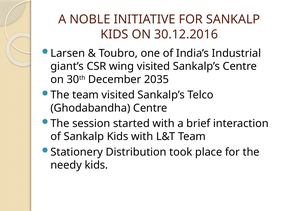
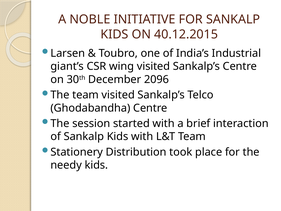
30.12.2016: 30.12.2016 -> 40.12.2015 (186, 34)
2035: 2035 -> 2096 (157, 79)
